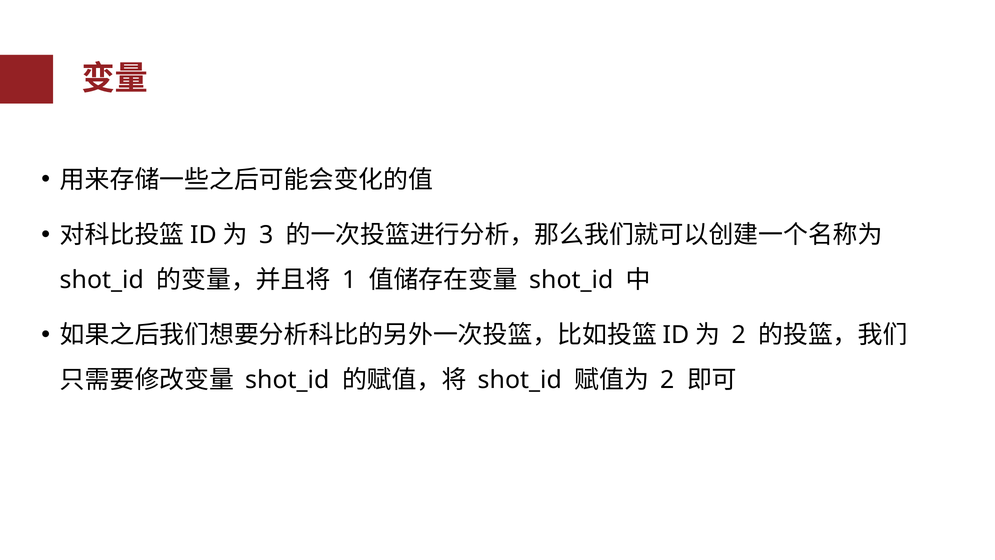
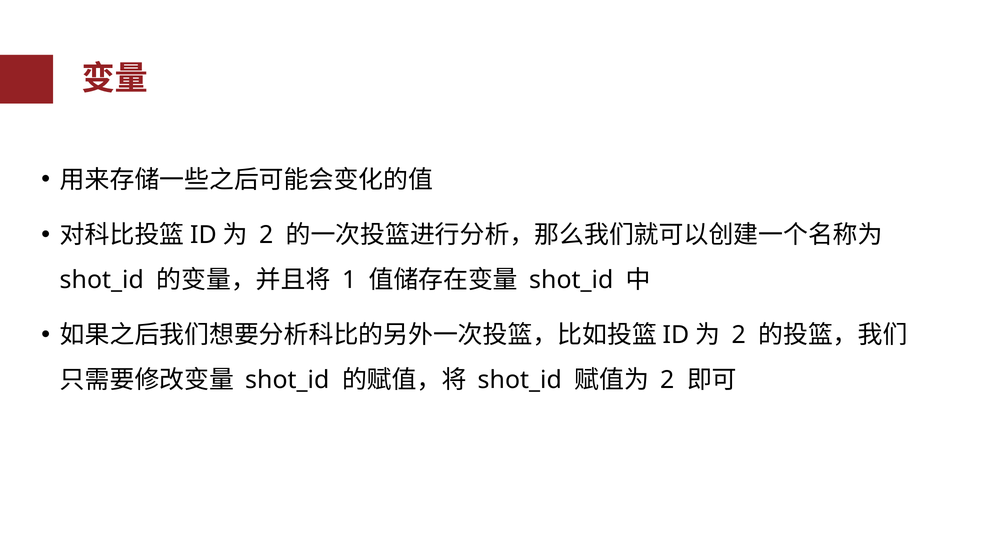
3: 3 -> 2 (266, 235)
